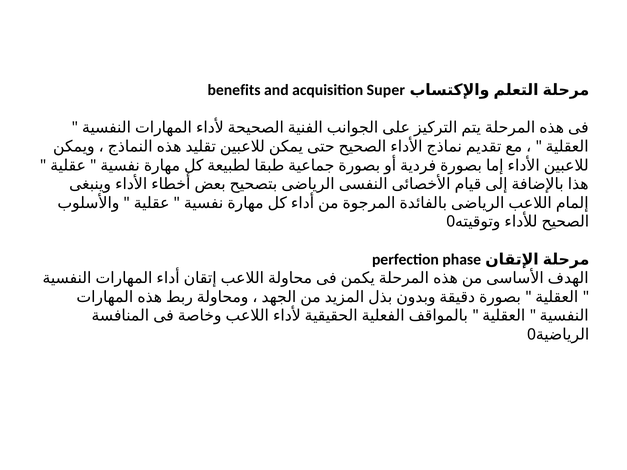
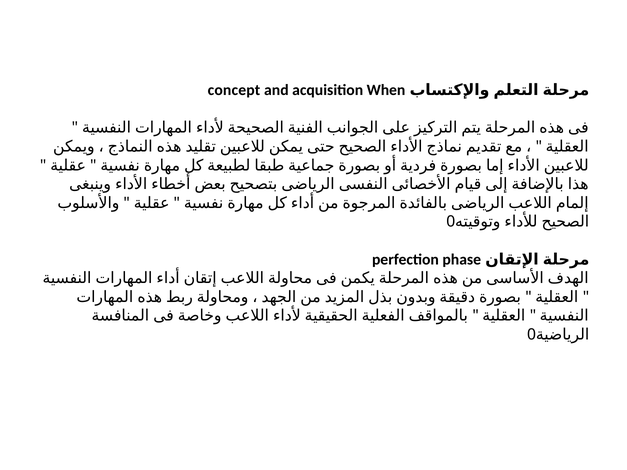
benefits: benefits -> concept (234, 90)
Super: Super -> When (386, 90)
